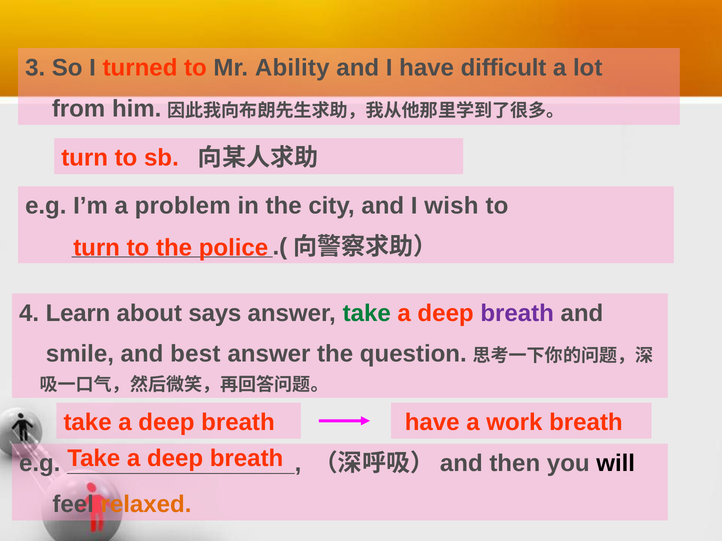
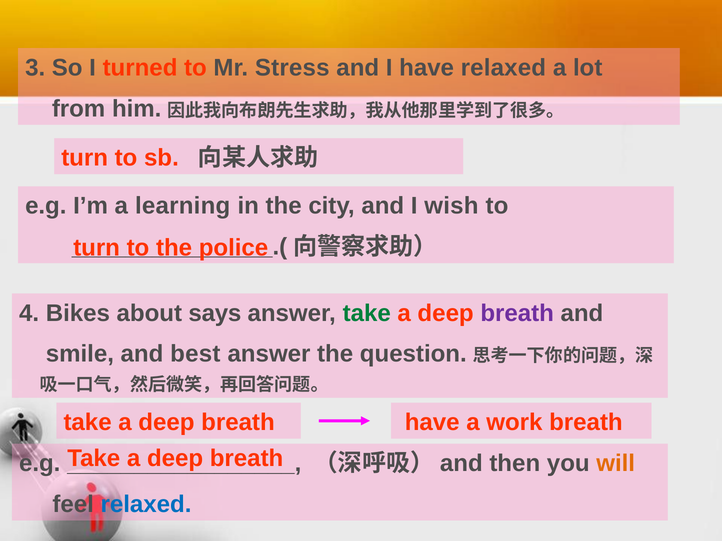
Ability: Ability -> Stress (292, 68)
have difficult: difficult -> relaxed (503, 68)
problem: problem -> learning (183, 206)
Learn: Learn -> Bikes (78, 313)
will colour: black -> orange (616, 464)
relaxed colour: orange -> blue (146, 505)
